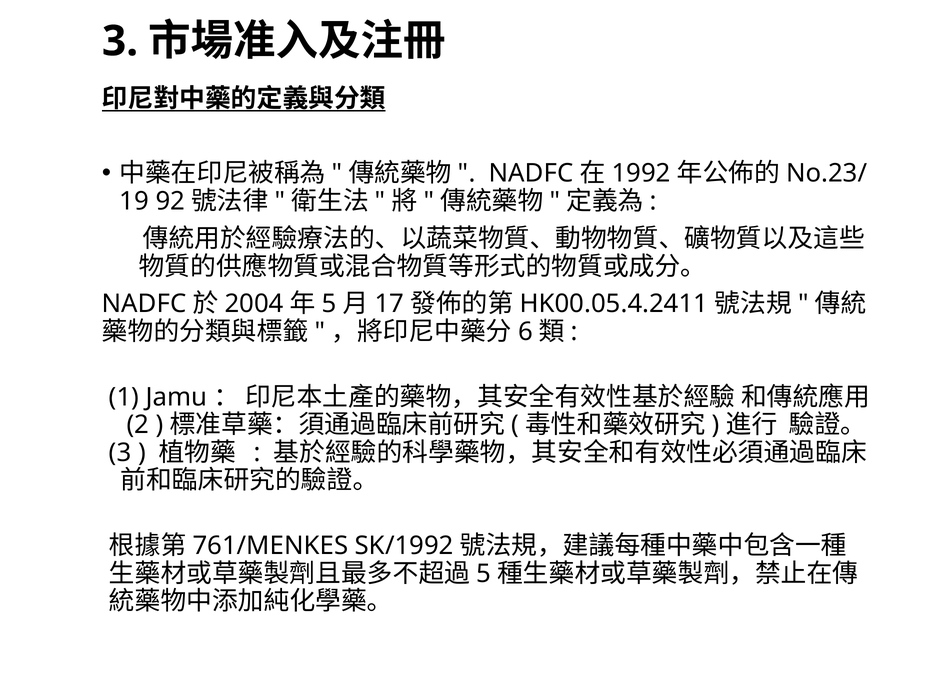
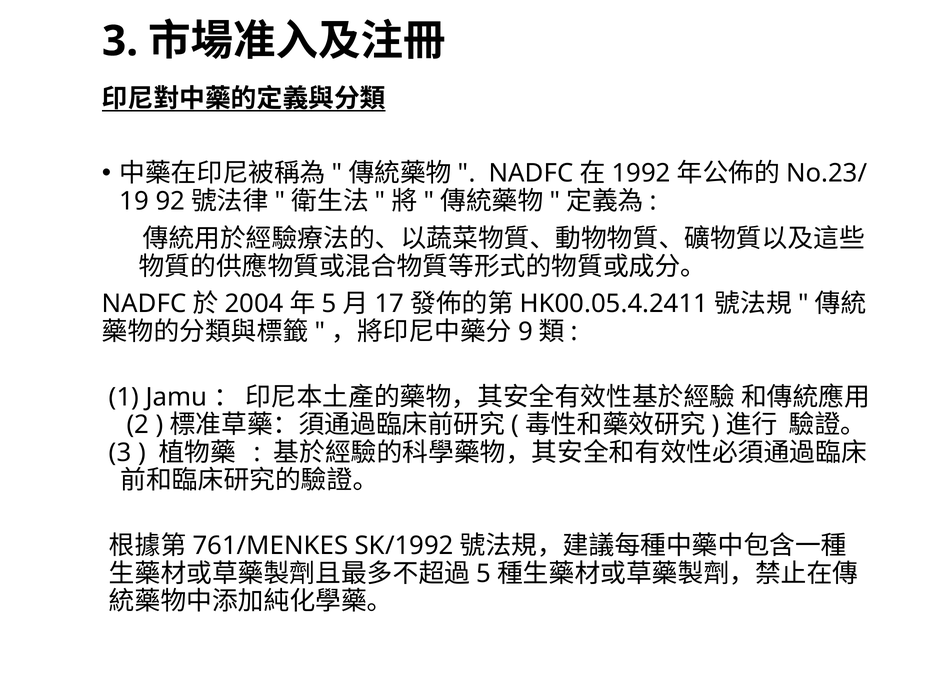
6: 6 -> 9 (525, 332)
